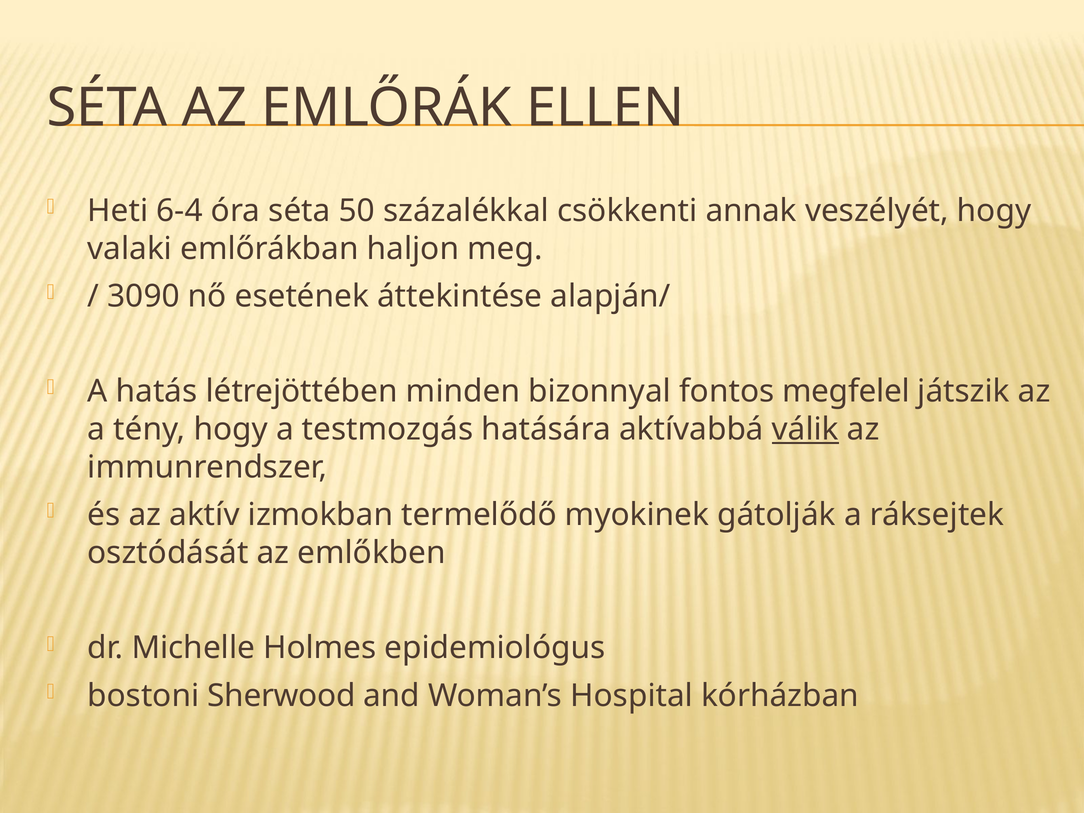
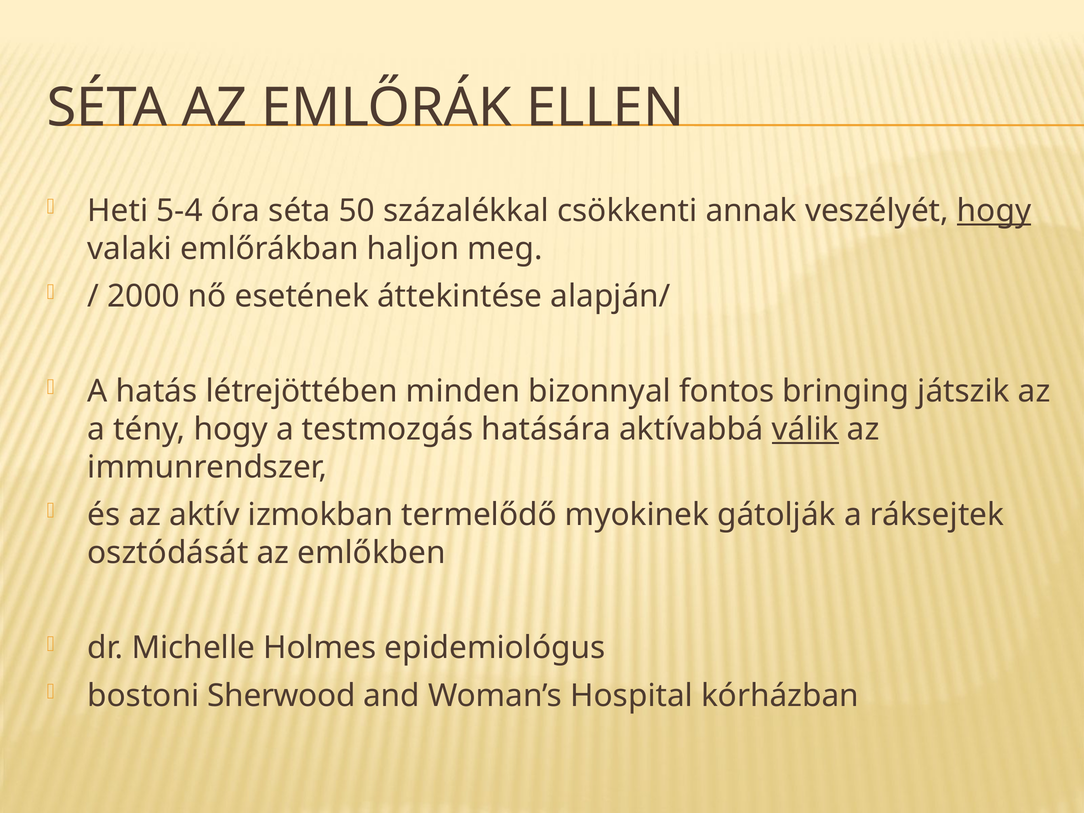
6-4: 6-4 -> 5-4 (180, 211)
hogy underline: none -> present (994, 211)
3090: 3090 -> 2000 (144, 296)
megfelel: megfelel -> bringing (846, 391)
